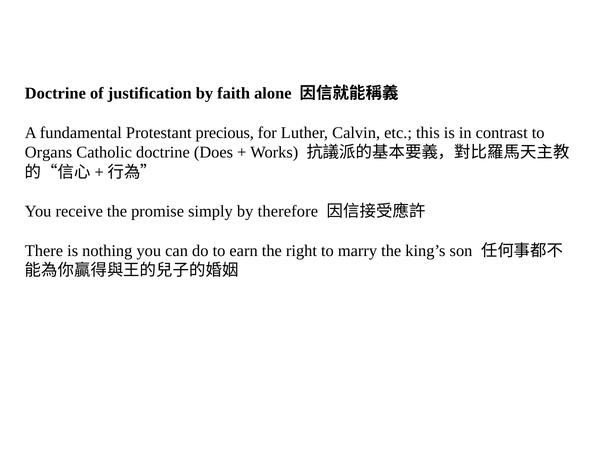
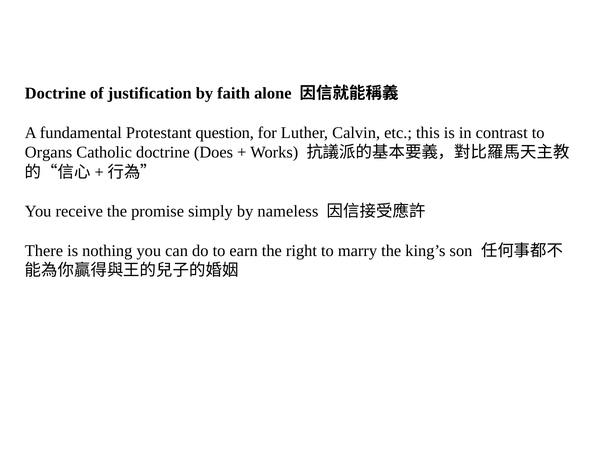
precious: precious -> question (225, 133)
therefore: therefore -> nameless (288, 211)
